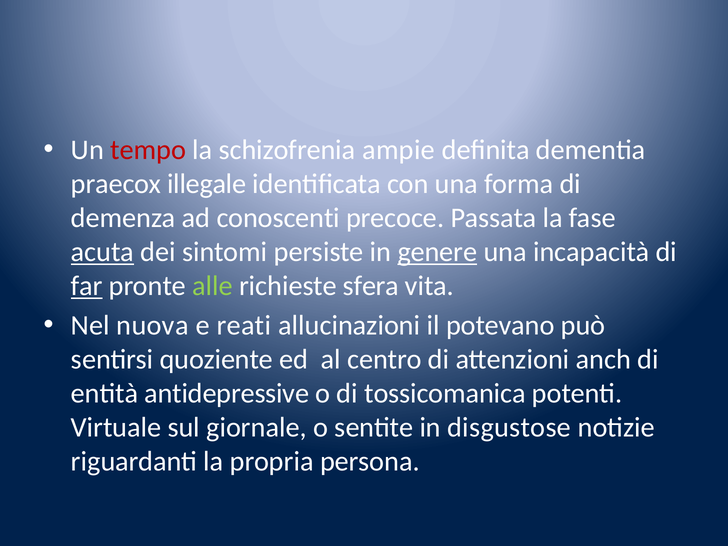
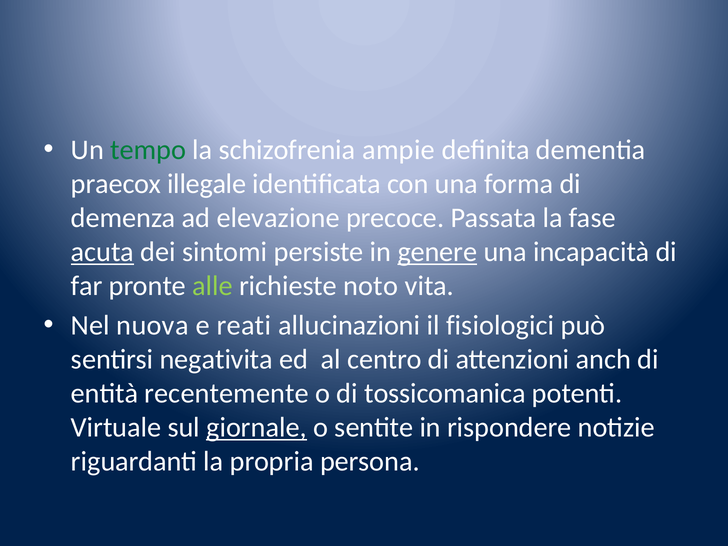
tempo colour: red -> green (148, 150)
conoscenti: conoscenti -> elevazione (278, 218)
far underline: present -> none (87, 286)
sfera: sfera -> noto (371, 286)
potevano: potevano -> fisiologici (500, 326)
quoziente: quoziente -> negativita (216, 360)
antidepressive: antidepressive -> recentemente (227, 394)
giornale underline: none -> present (257, 428)
disgustose: disgustose -> rispondere (509, 428)
